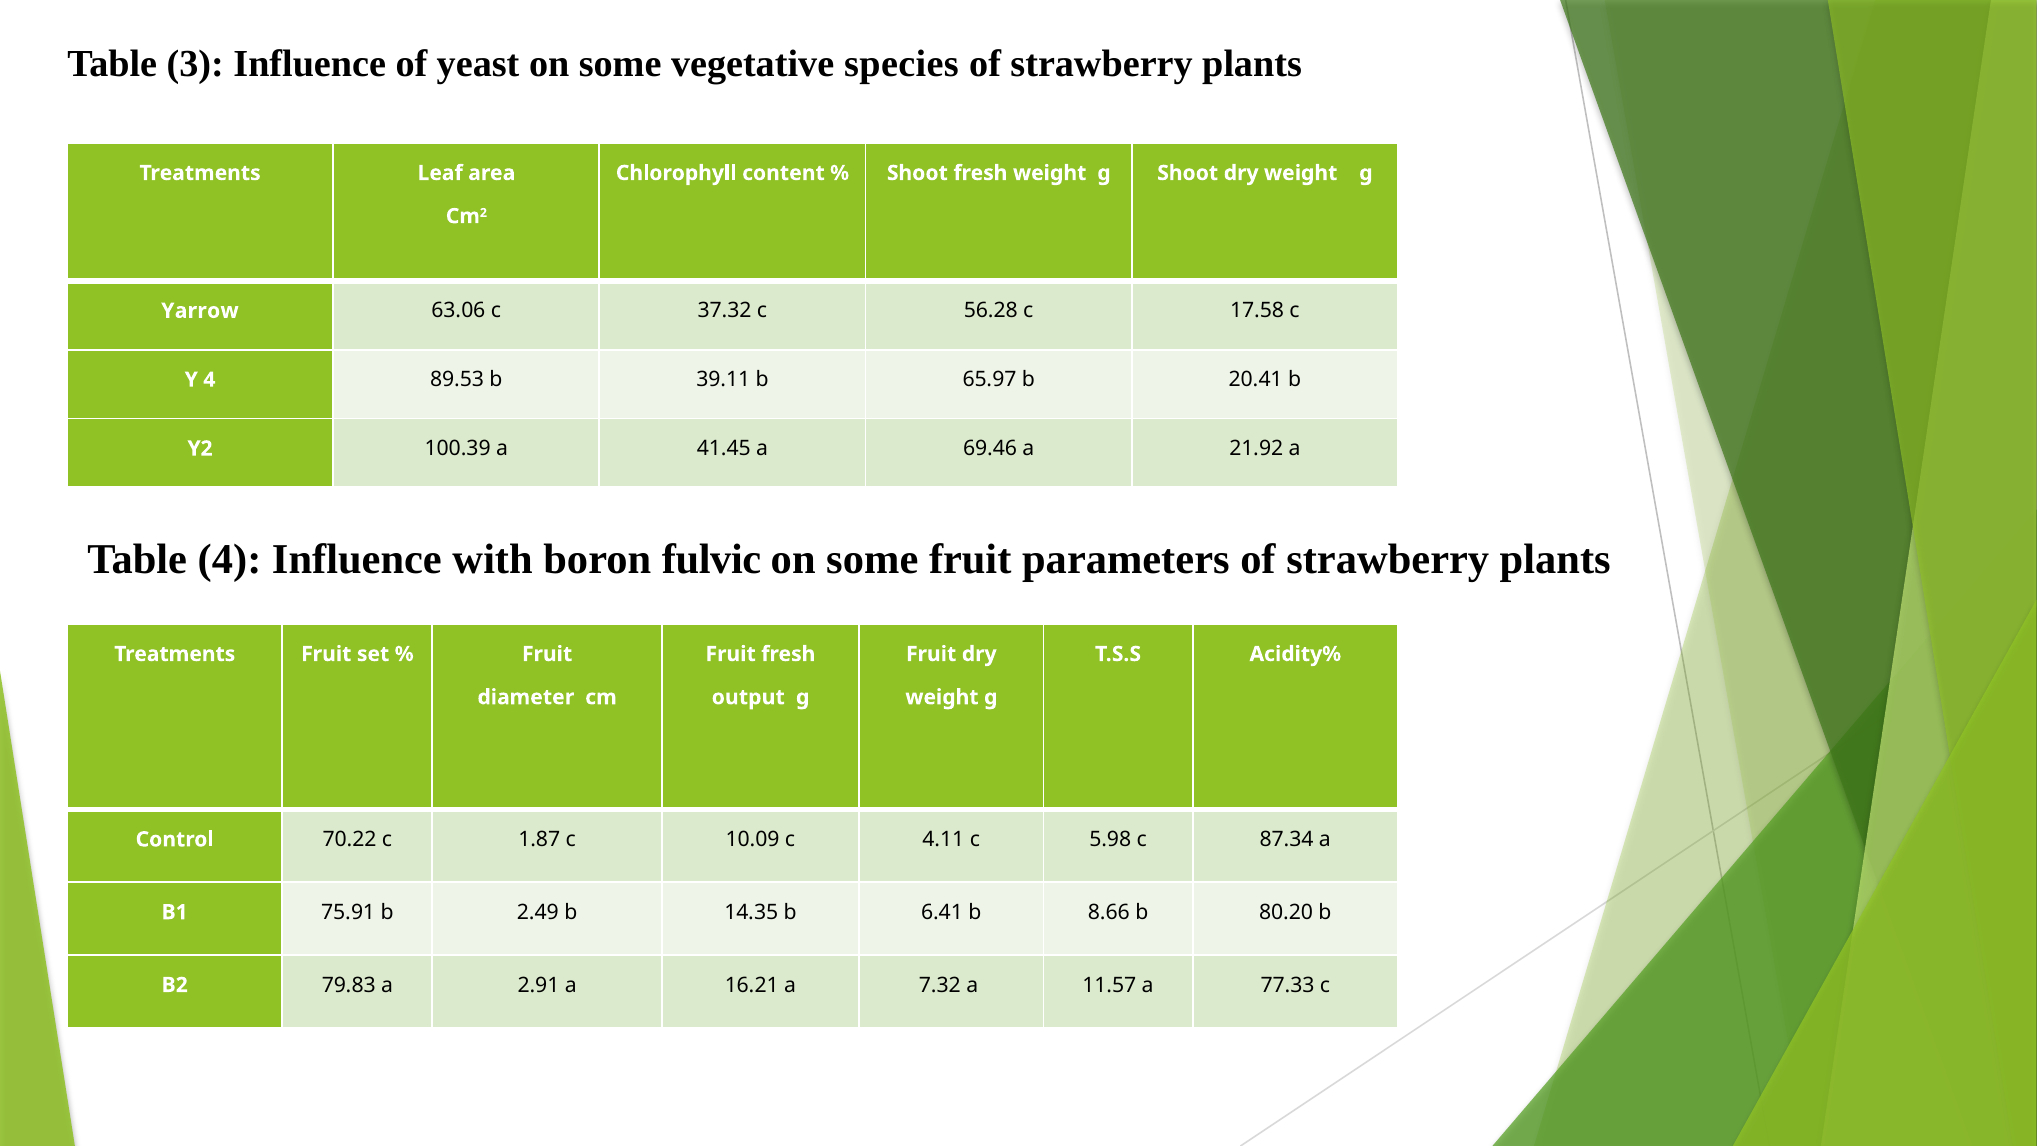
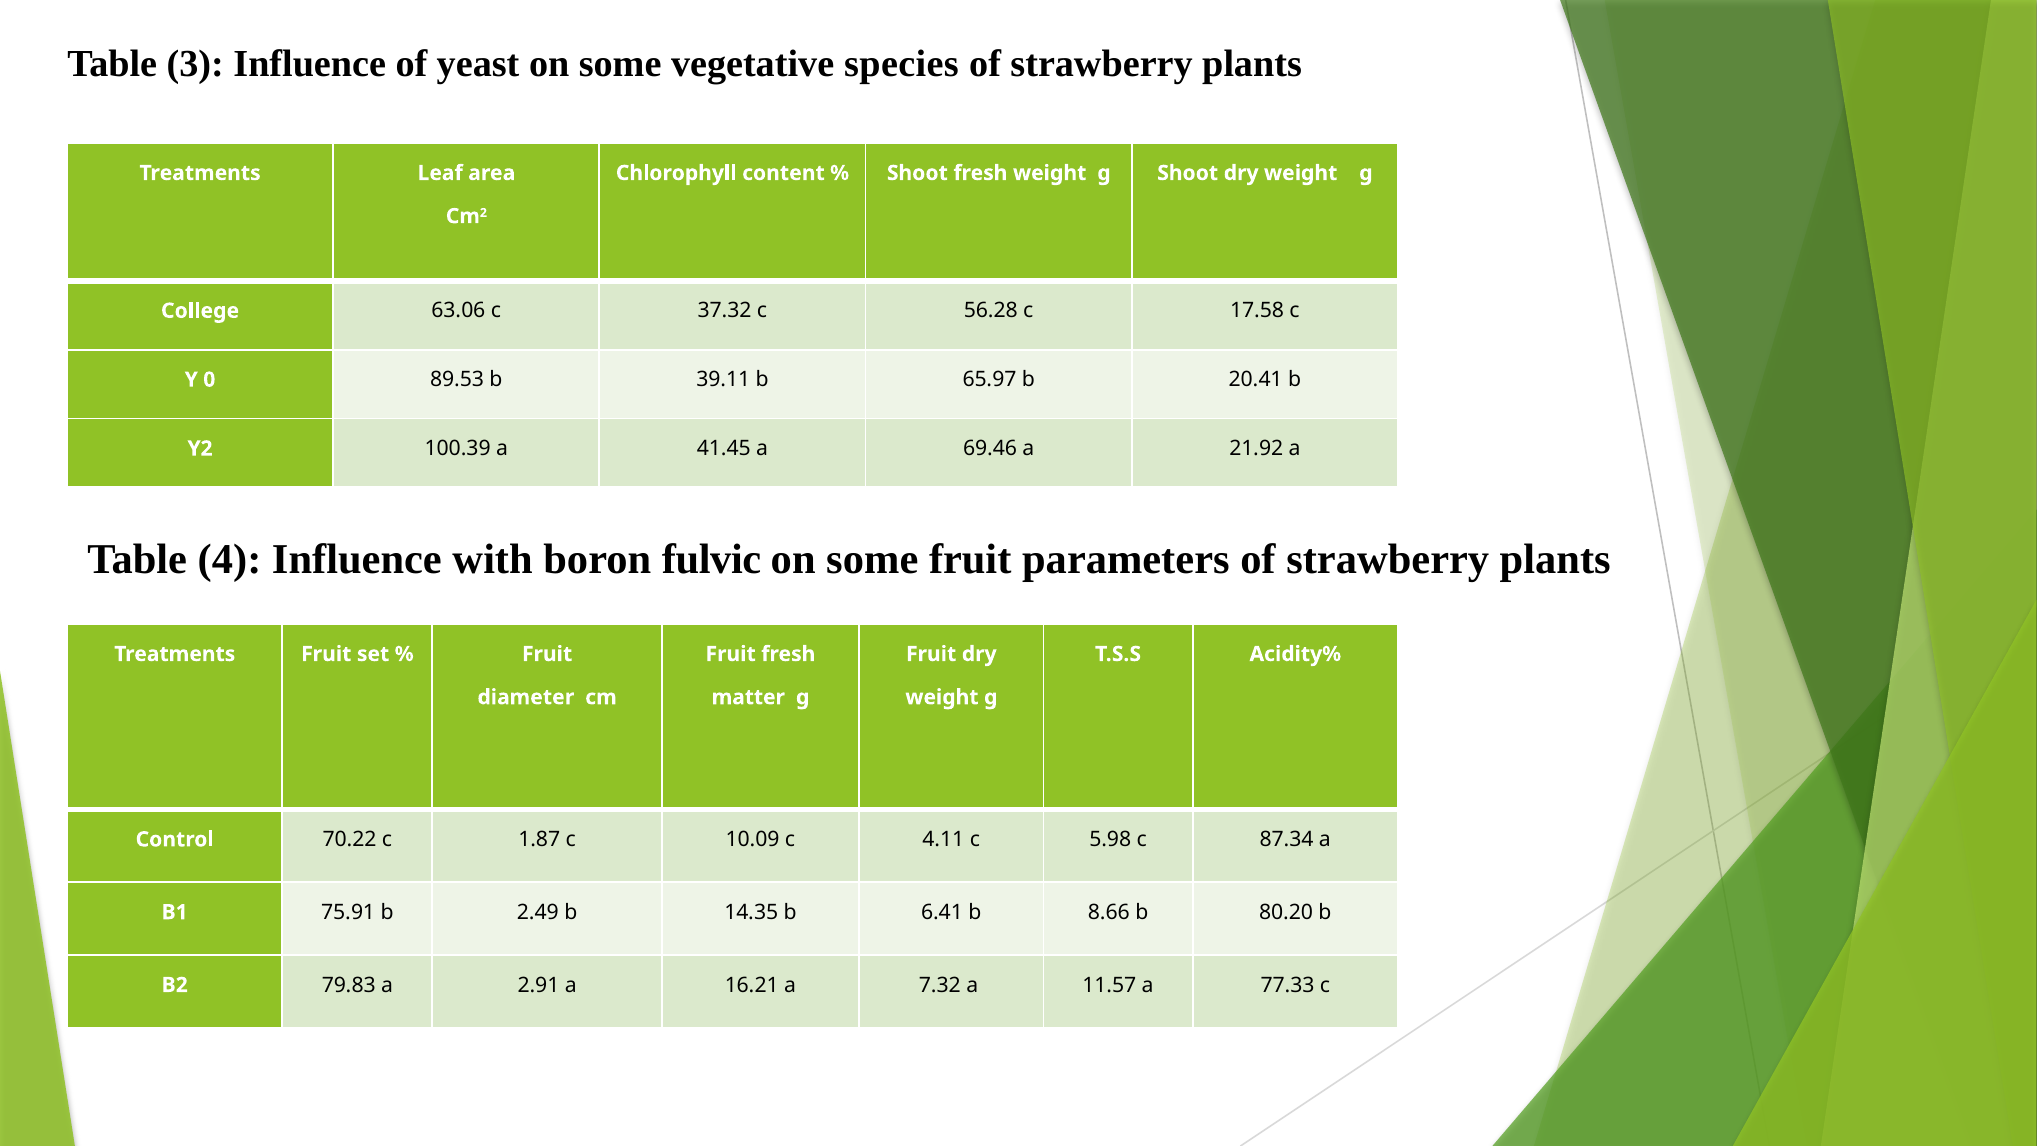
Yarrow: Yarrow -> College (200, 311)
Y 4: 4 -> 0 (209, 380)
output: output -> matter (748, 697)
